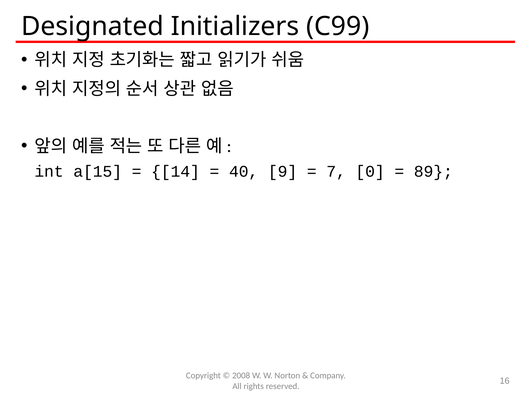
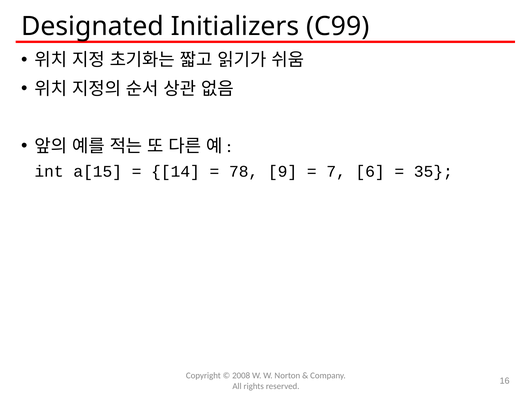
40: 40 -> 78 (244, 172)
0: 0 -> 6 (370, 172)
89: 89 -> 35 (433, 172)
